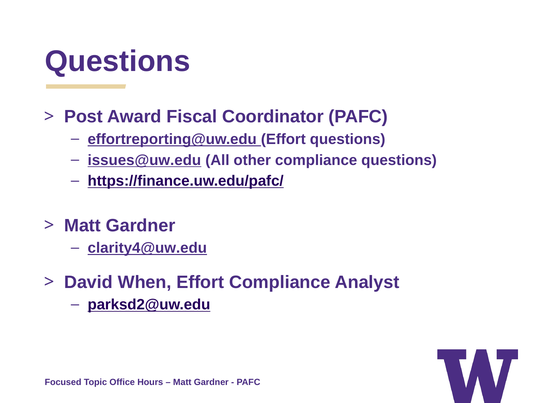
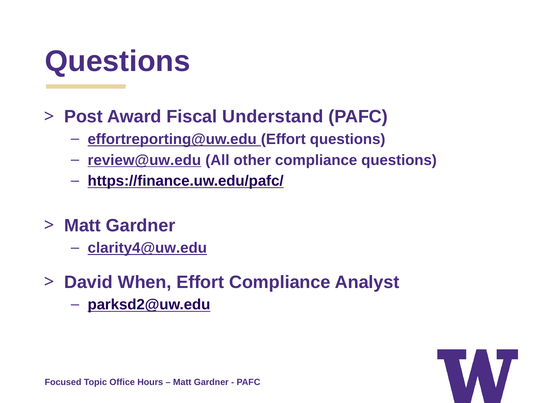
Coordinator: Coordinator -> Understand (273, 117)
issues@uw.edu: issues@uw.edu -> review@uw.edu (144, 160)
